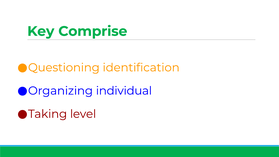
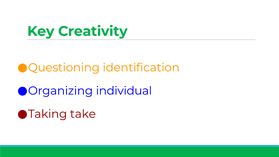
Comprise: Comprise -> Creativity (93, 31)
level: level -> take (83, 114)
